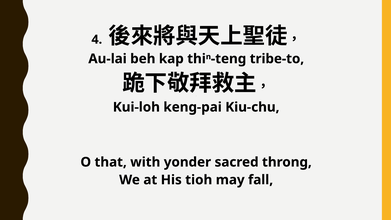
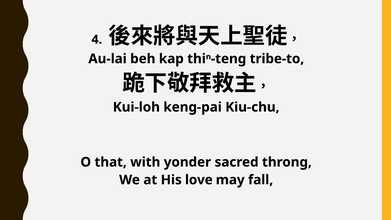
tioh: tioh -> love (199, 180)
